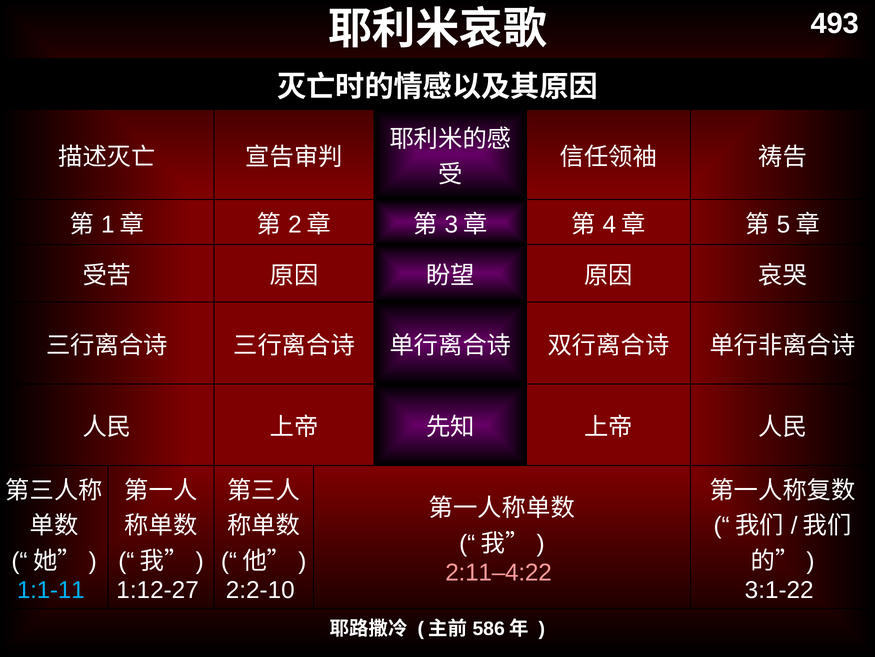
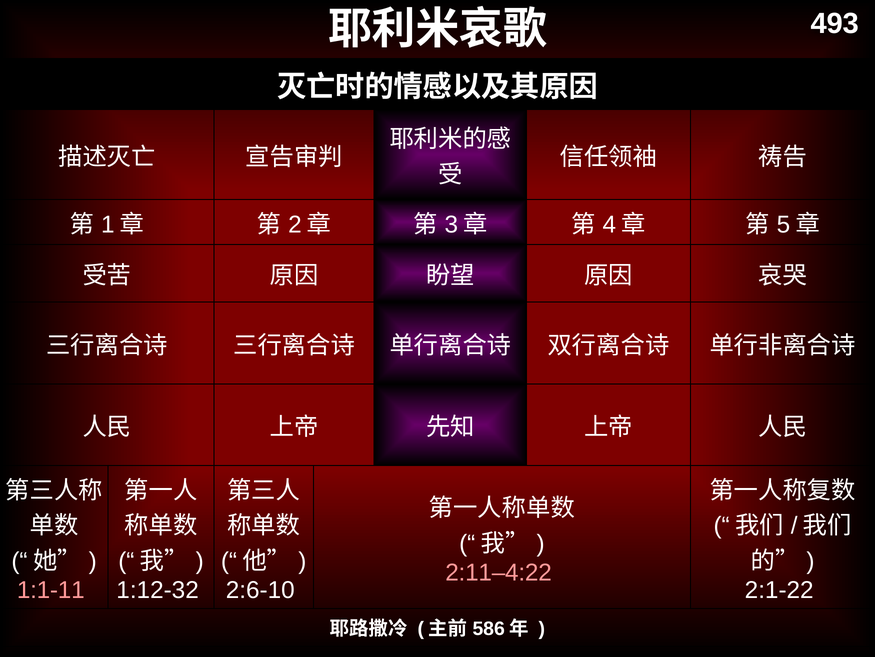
1:1-11 colour: light blue -> pink (51, 590)
1:12-27: 1:12-27 -> 1:12-32 (158, 590)
2:2-10: 2:2-10 -> 2:6-10 (260, 590)
3:1-22: 3:1-22 -> 2:1-22 (779, 590)
